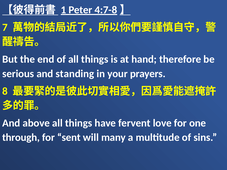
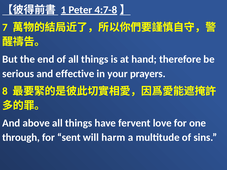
standing: standing -> effective (75, 74)
many: many -> harm (113, 138)
